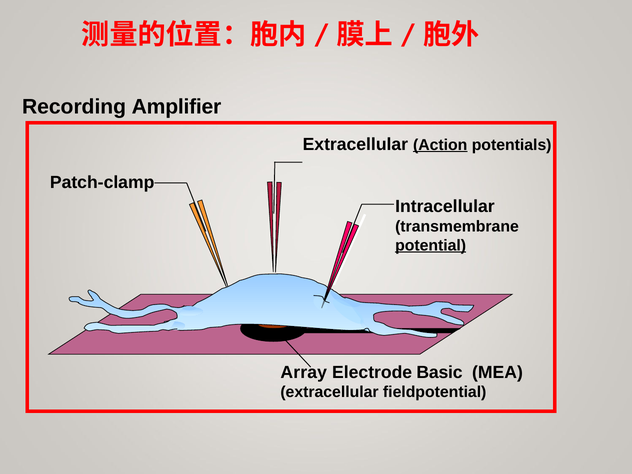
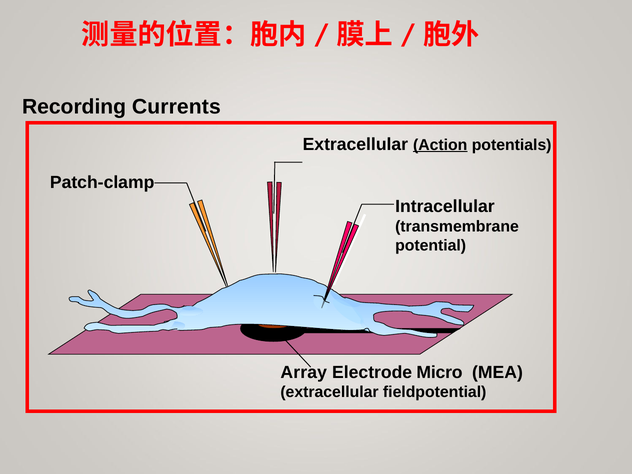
Amplifier: Amplifier -> Currents (176, 107)
potential underline: present -> none (431, 245)
Basic: Basic -> Micro (439, 372)
